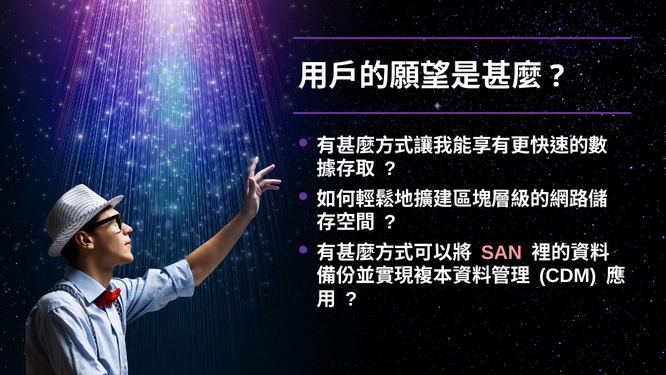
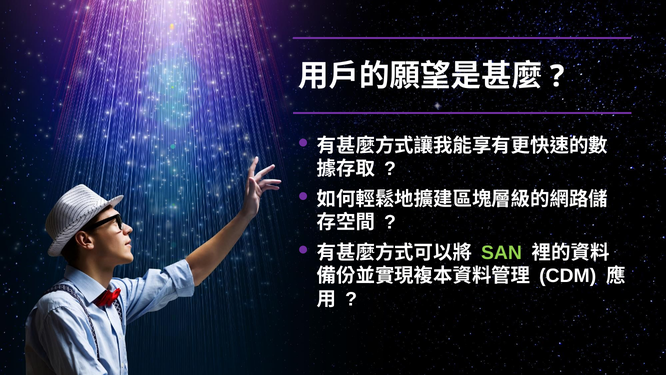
SAN colour: pink -> light green (501, 252)
